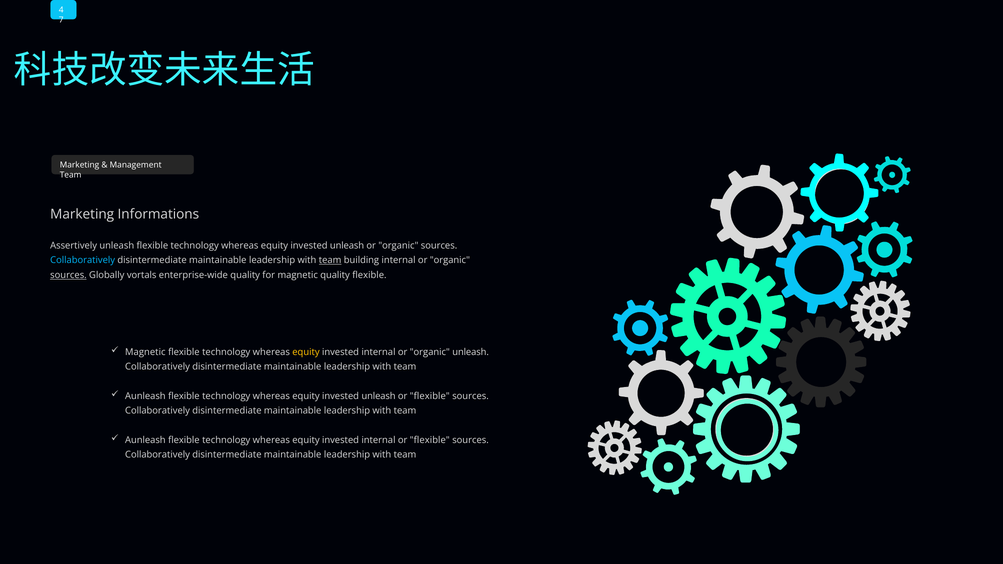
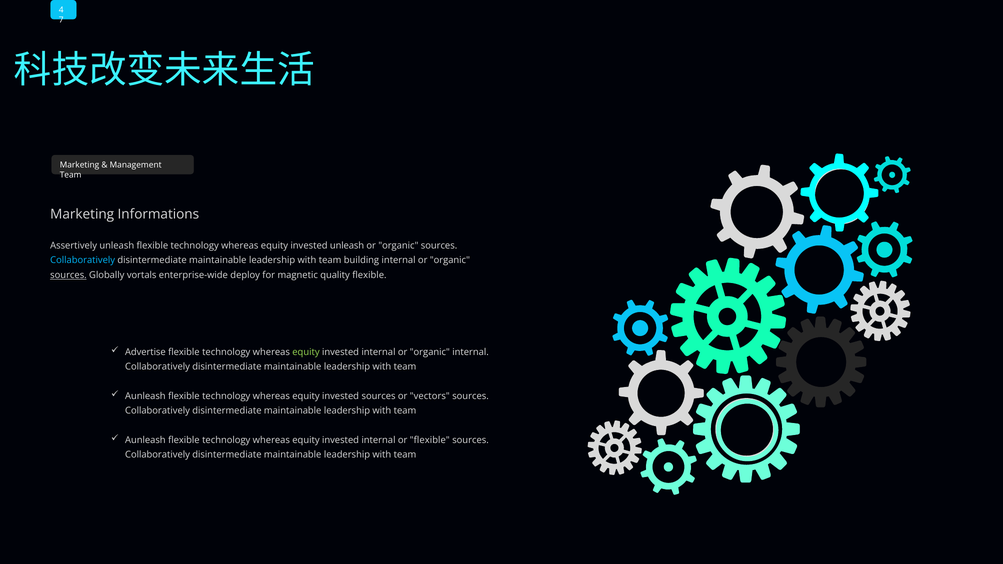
team underline: present -> none (330, 260)
enterprise-wide quality: quality -> deploy (245, 275)
Magnetic: Magnetic -> Advertise (145, 352)
equity colour: yellow -> light green (306, 352)
organic unleash: unleash -> internal (471, 352)
unleash: unleash -> sources (379, 396)
flexible: flexible -> vectors (430, 396)
